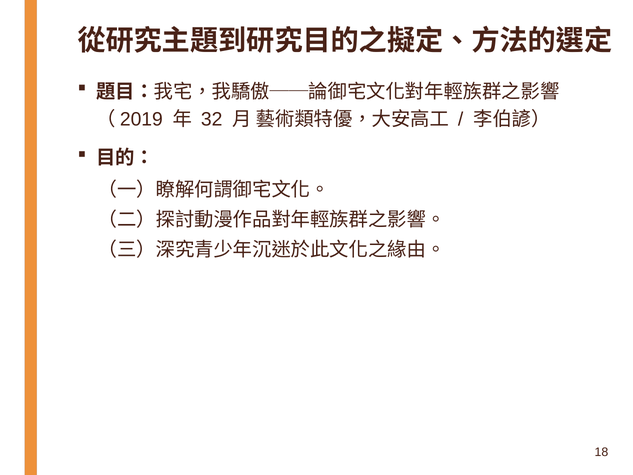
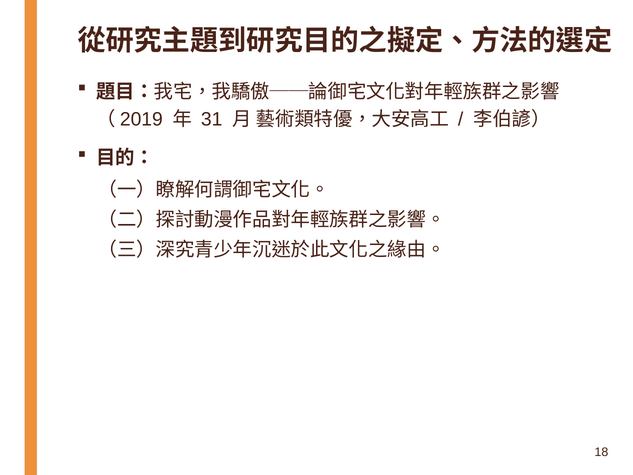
32: 32 -> 31 (212, 119)
